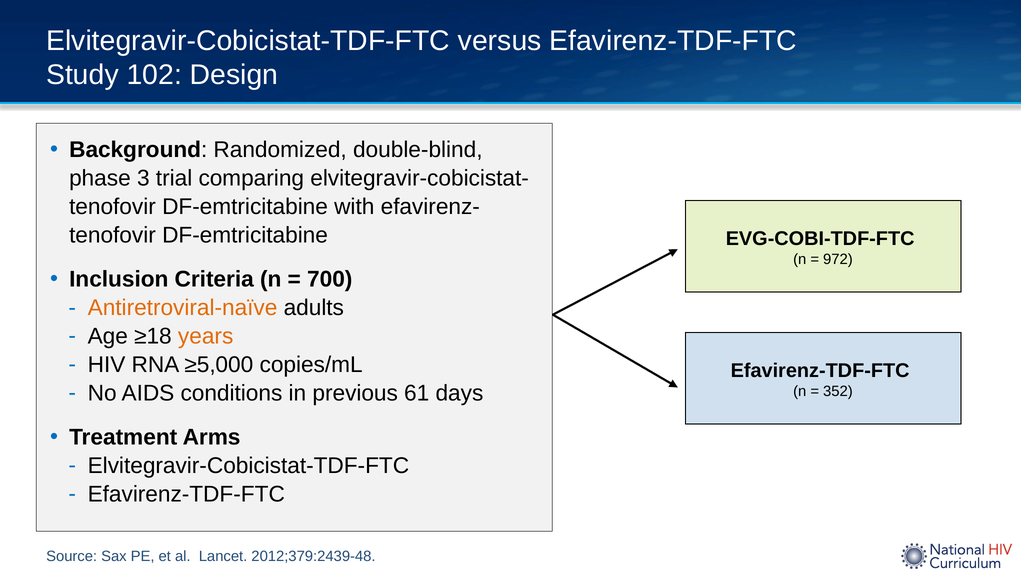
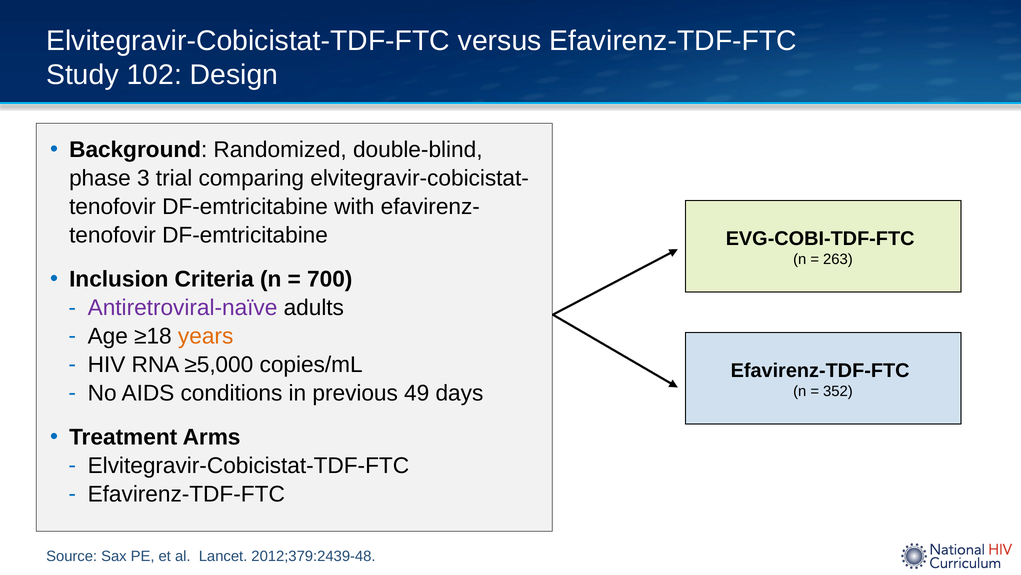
972: 972 -> 263 (838, 259)
Antiretroviral-naïve colour: orange -> purple (183, 308)
61: 61 -> 49 (417, 393)
